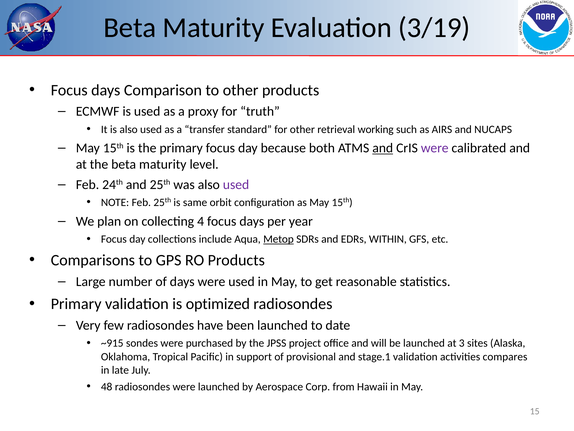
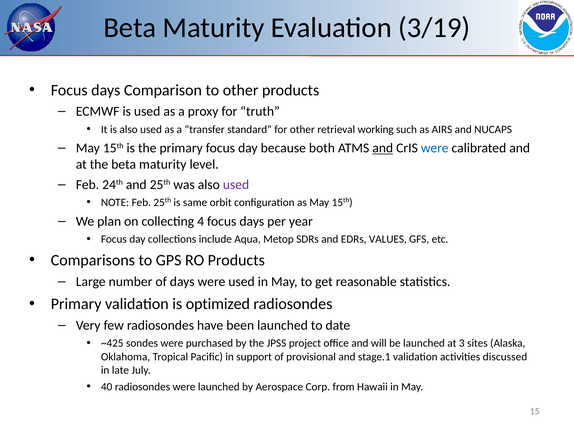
were colour: purple -> blue (435, 148)
Metop underline: present -> none (278, 239)
WITHIN: WITHIN -> VALUES (388, 239)
~915: ~915 -> ~425 (112, 343)
compares: compares -> discussed (505, 356)
48: 48 -> 40 (107, 386)
